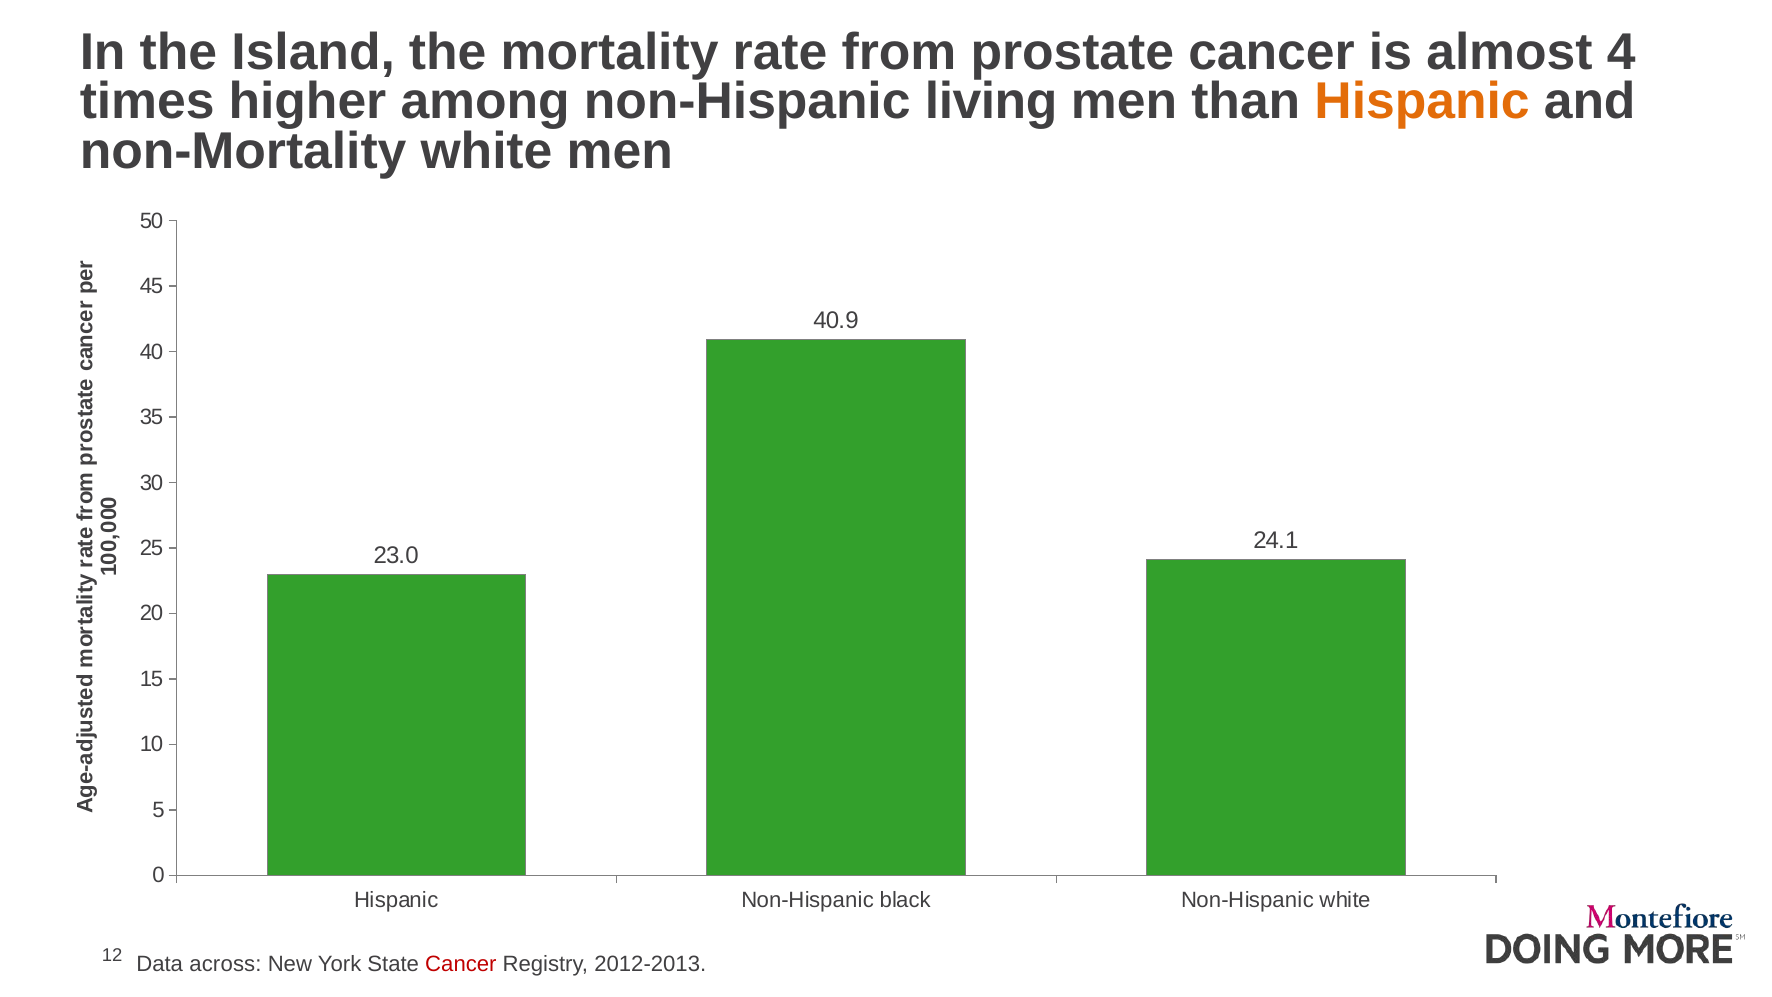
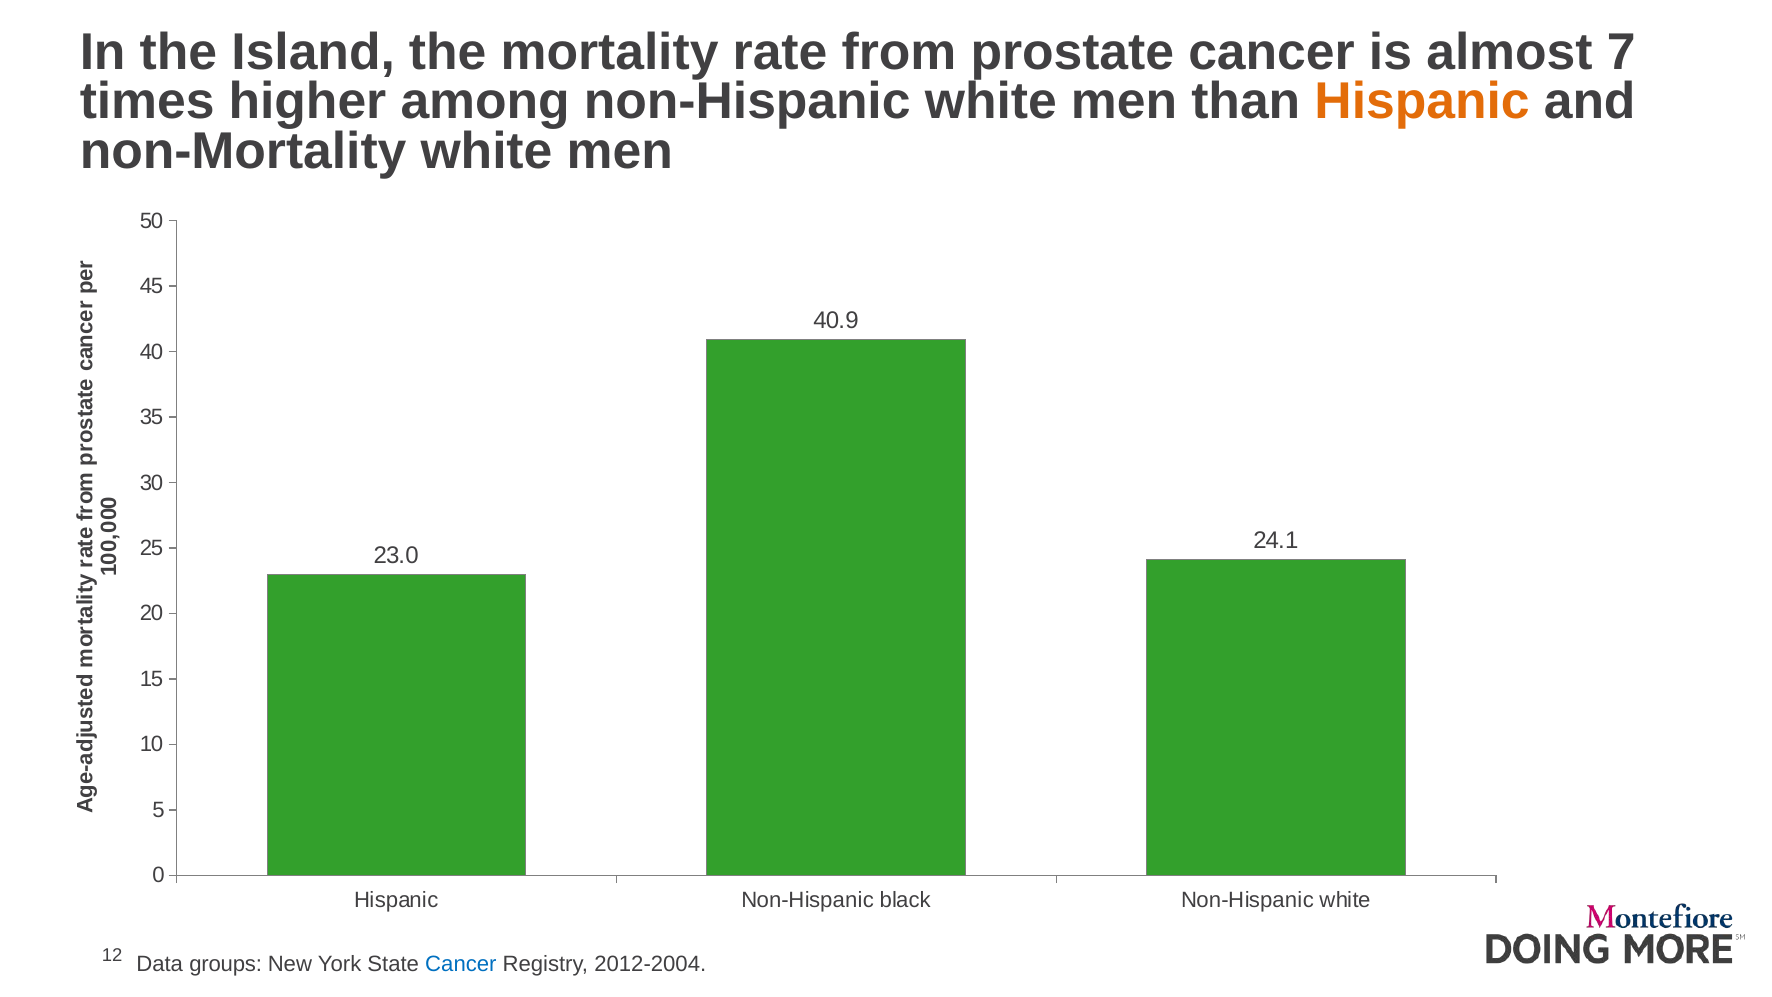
4: 4 -> 7 (1621, 52)
among non-Hispanic living: living -> white (991, 102)
across: across -> groups (226, 964)
Cancer colour: red -> blue (461, 964)
2012-2013: 2012-2013 -> 2012-2004 (650, 964)
